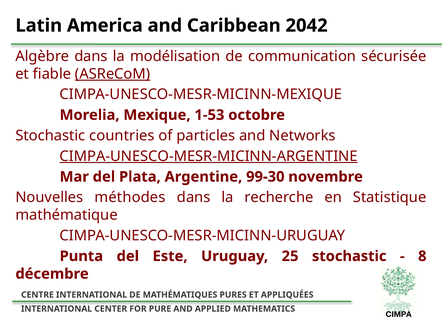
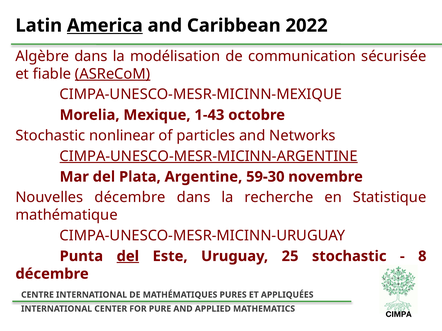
America underline: none -> present (105, 26)
2042: 2042 -> 2022 (307, 26)
1-53: 1-53 -> 1-43 (209, 115)
countries: countries -> nonlinear (122, 136)
99-30: 99-30 -> 59-30 (265, 177)
Nouvelles méthodes: méthodes -> décembre (130, 198)
del underline: none -> present (128, 257)
